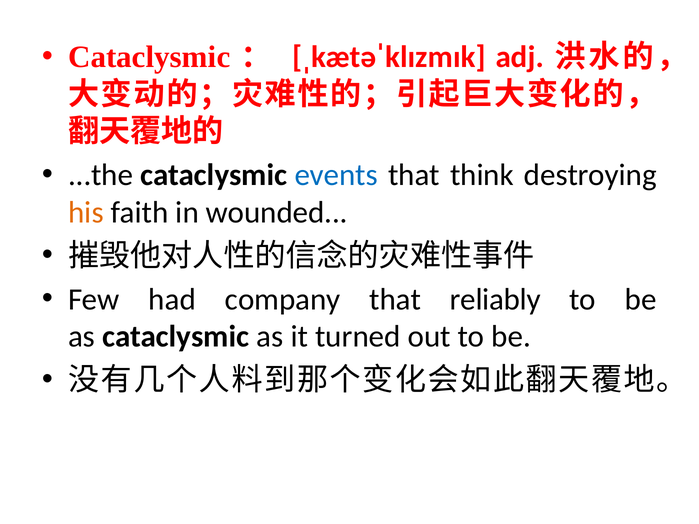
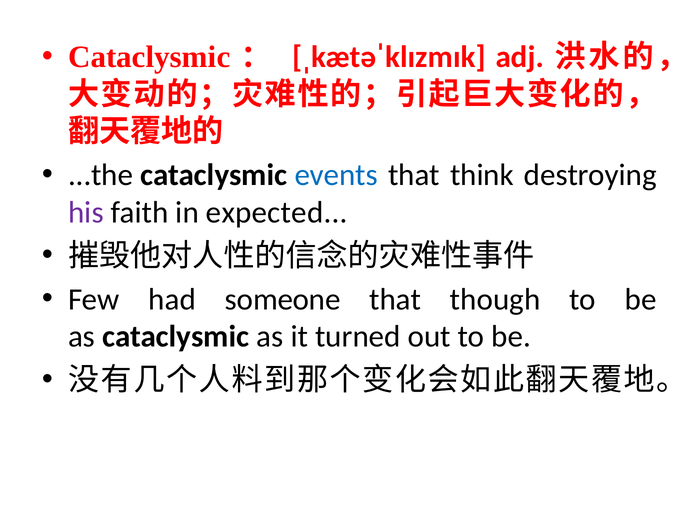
his colour: orange -> purple (86, 212)
wounded: wounded -> expected (277, 212)
company: company -> someone (283, 299)
reliably: reliably -> though (495, 299)
